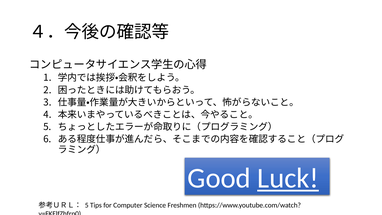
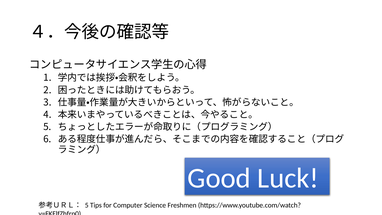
Luck underline: present -> none (288, 178)
